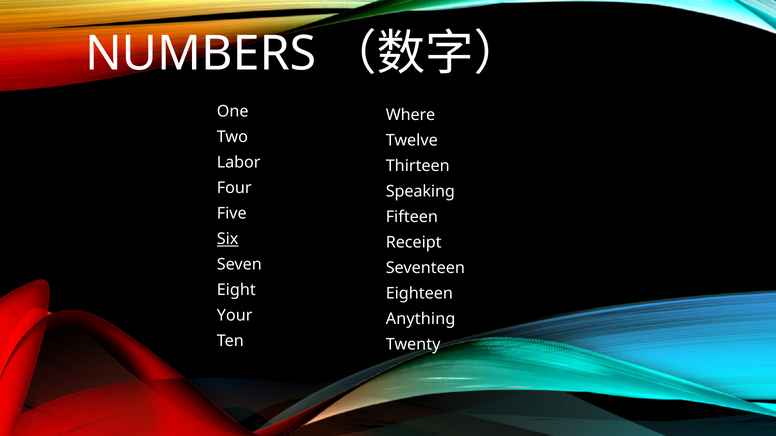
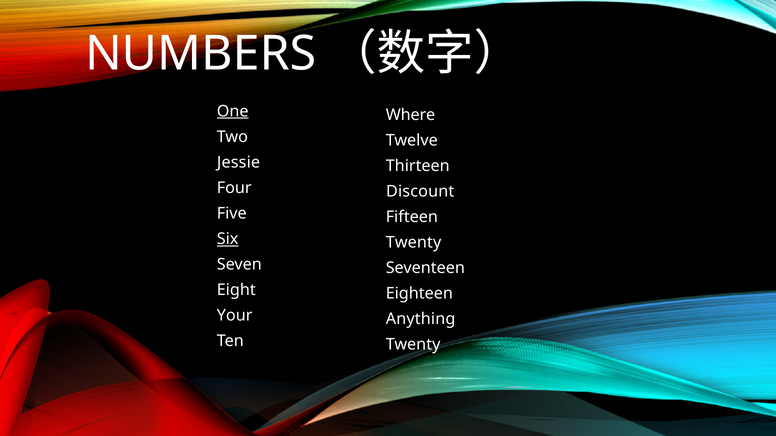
One underline: none -> present (233, 111)
Labor: Labor -> Jessie (239, 163)
Speaking: Speaking -> Discount (420, 192)
Receipt: Receipt -> Twenty (414, 243)
